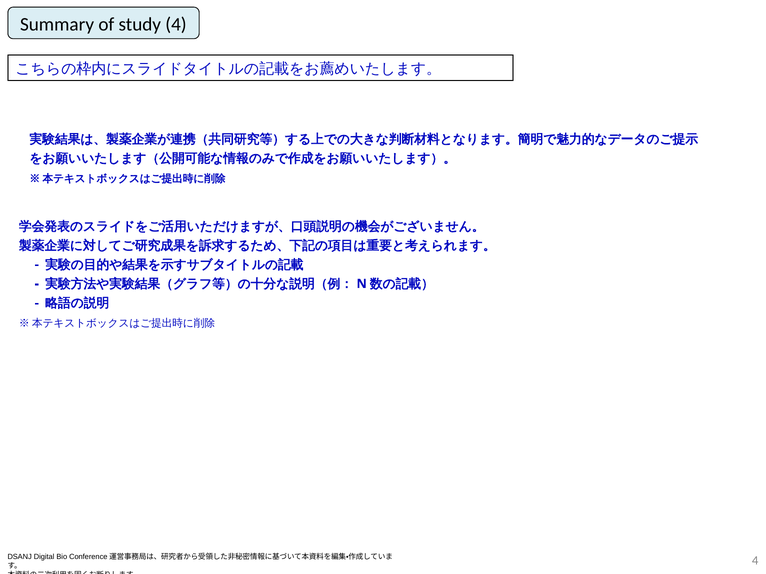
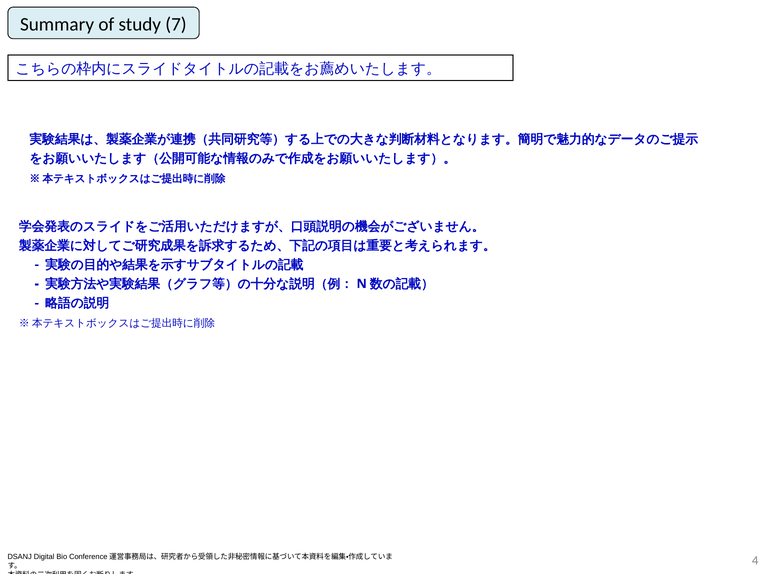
study 4: 4 -> 7 (176, 24)
